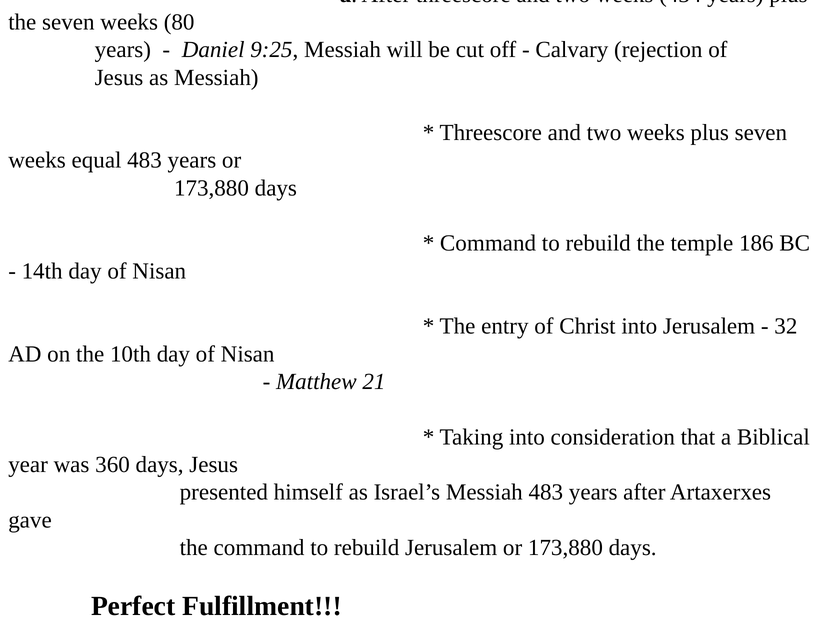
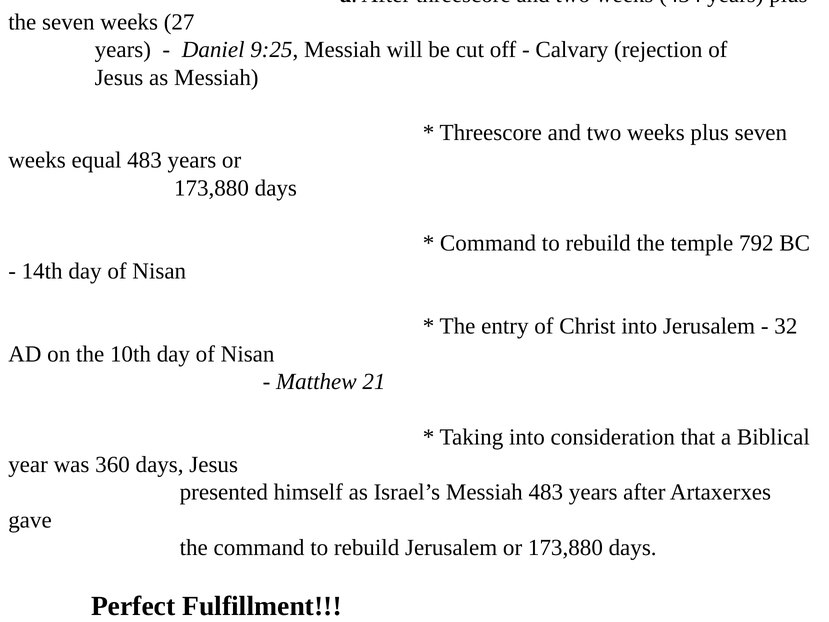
80: 80 -> 27 (179, 22)
186: 186 -> 792 (756, 243)
